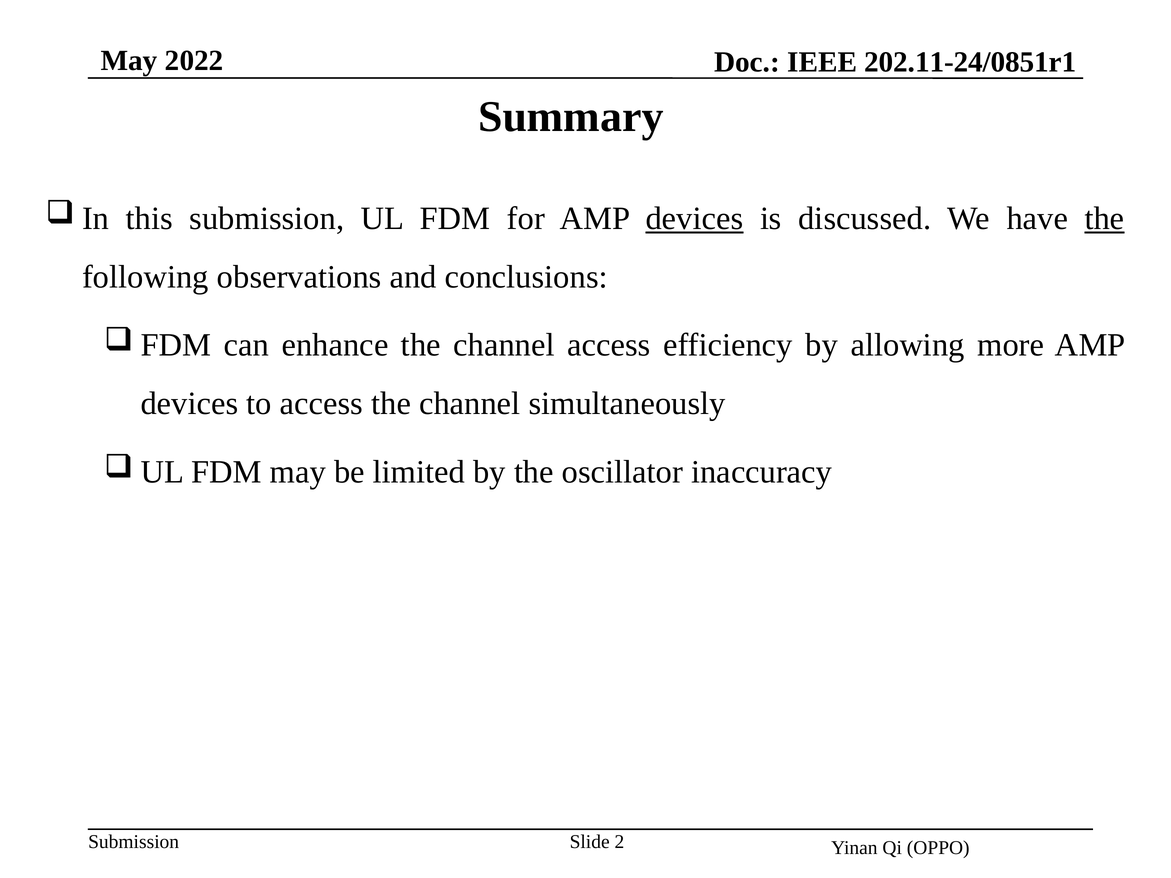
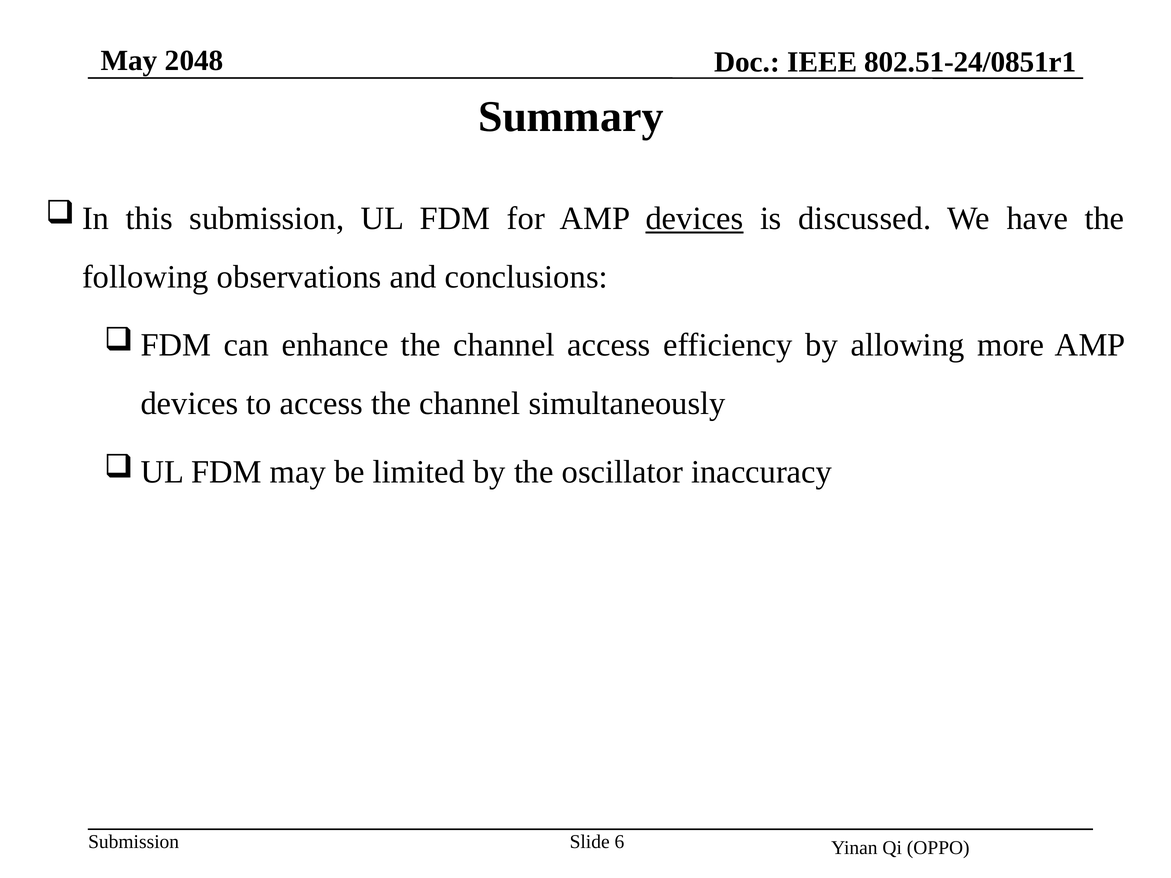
2022: 2022 -> 2048 (194, 61)
202.11-24/0851r1: 202.11-24/0851r1 -> 802.51-24/0851r1 (970, 62)
the underline: present -> none (1104, 218)
2: 2 -> 6 (619, 842)
